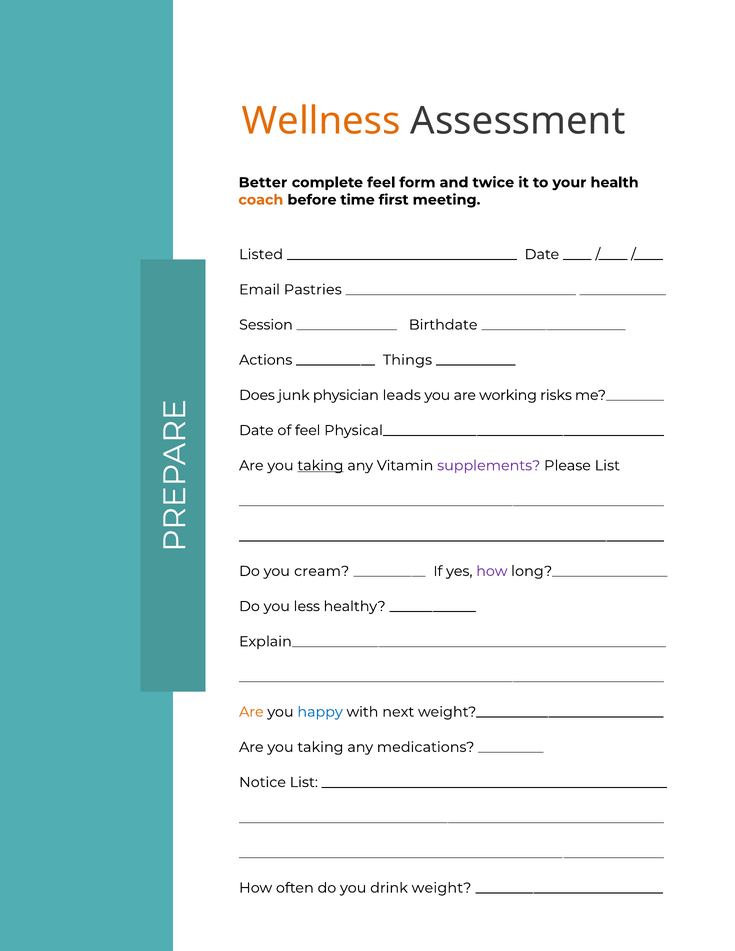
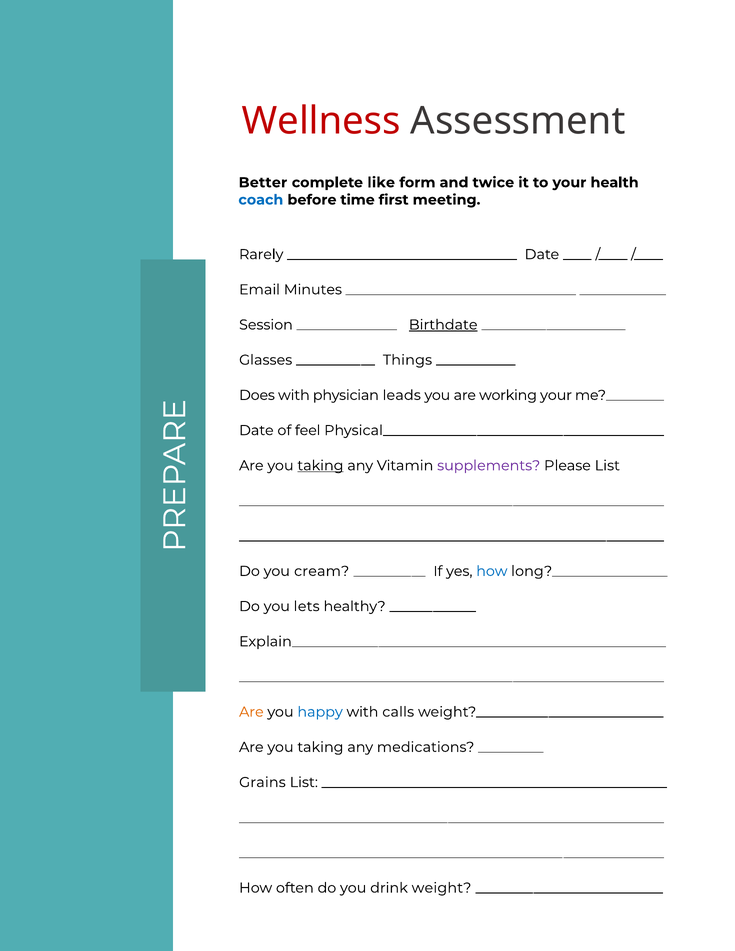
Wellness colour: orange -> red (321, 121)
complete feel: feel -> like (381, 183)
coach colour: orange -> blue (261, 200)
Listed: Listed -> Rarely (261, 254)
Pastries: Pastries -> Minutes (313, 290)
Birthdate underline: none -> present (443, 325)
Actions: Actions -> Glasses (266, 360)
Does junk: junk -> with (294, 395)
working risks: risks -> your (556, 395)
how colour: purple -> blue (492, 571)
less: less -> lets (307, 606)
next: next -> calls (398, 712)
Notice: Notice -> Grains (262, 782)
